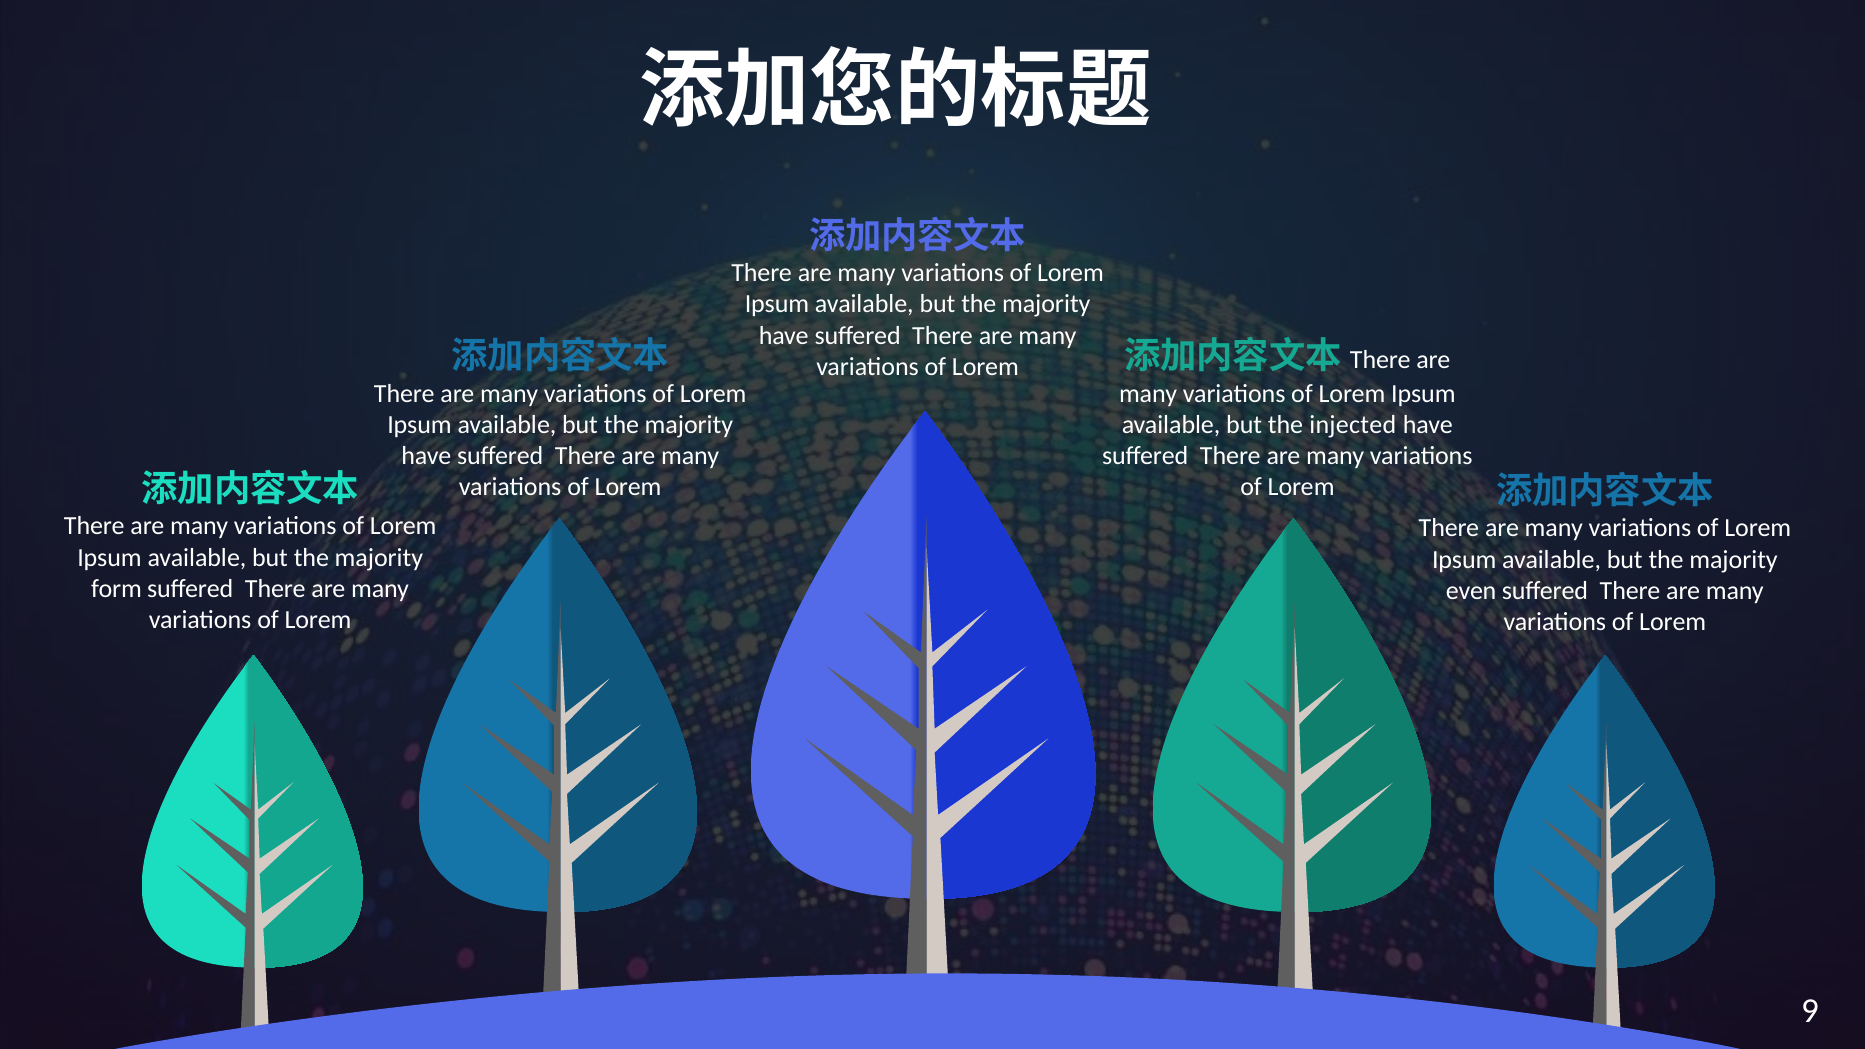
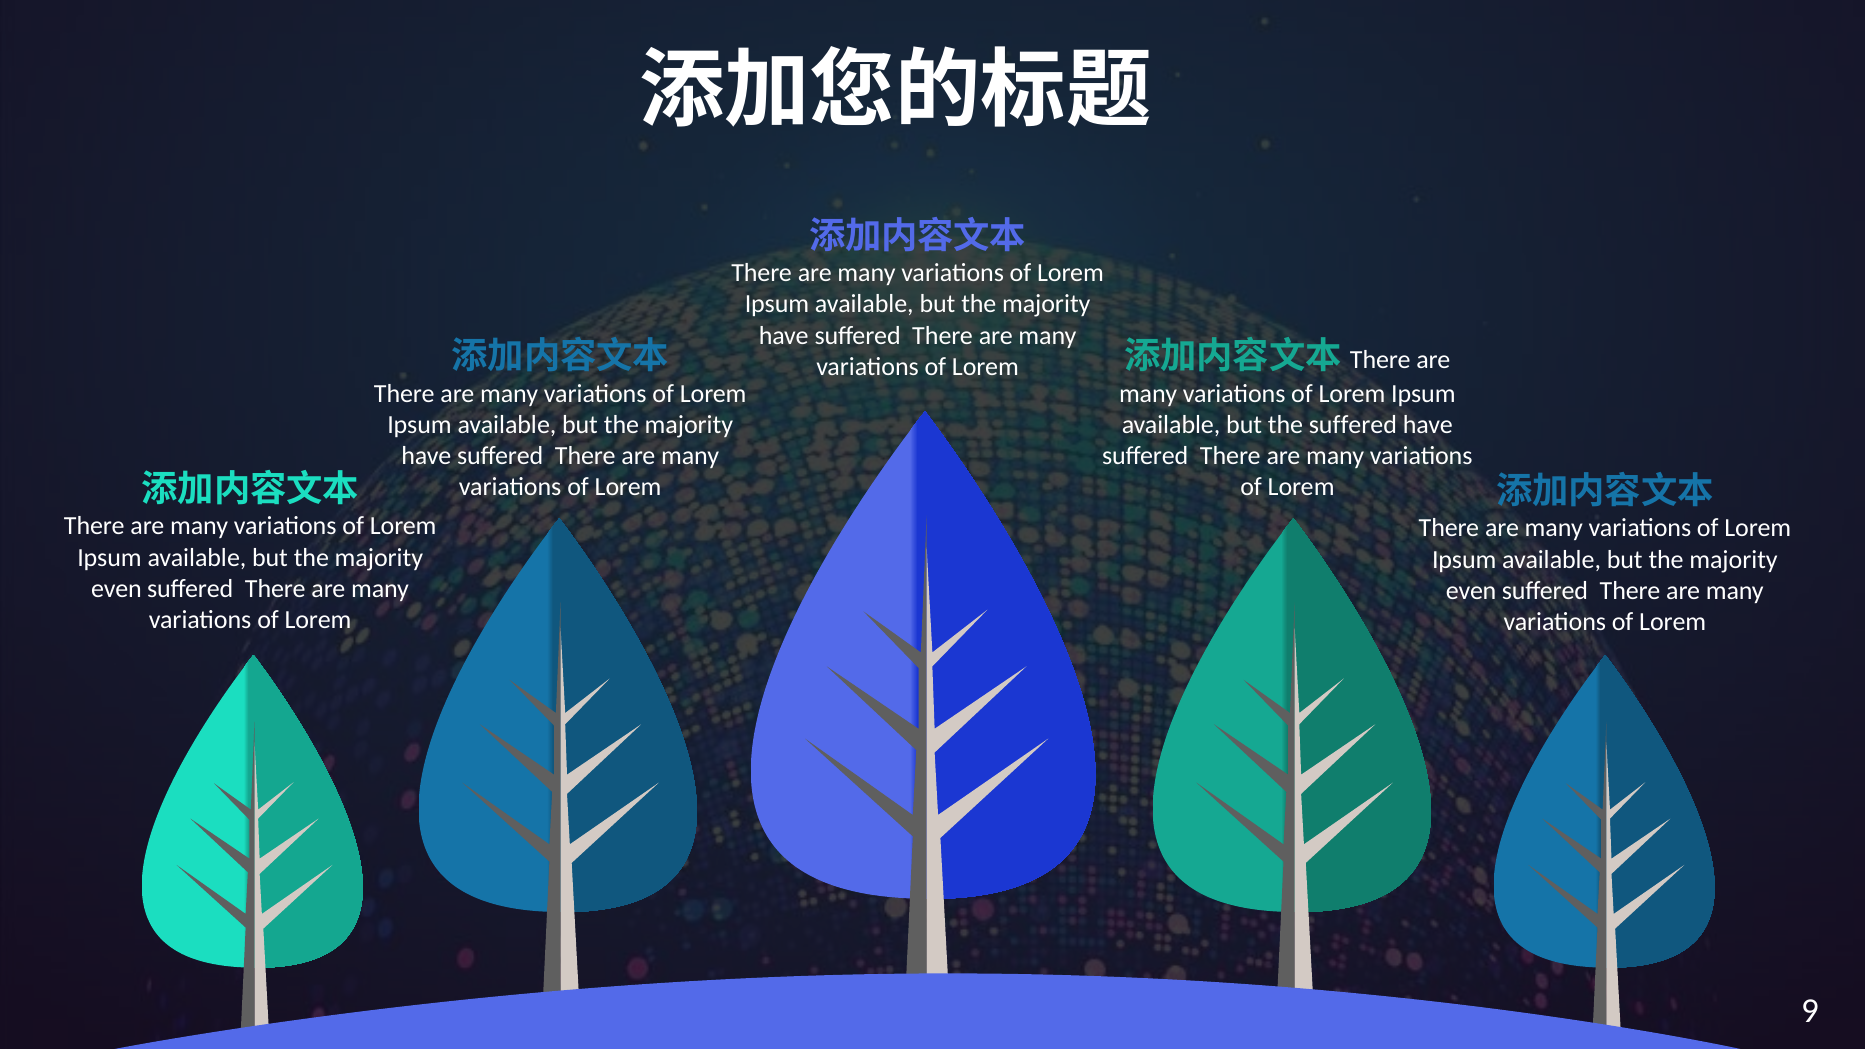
the injected: injected -> suffered (1353, 424)
form: form -> even (116, 588)
